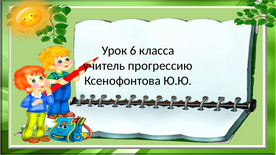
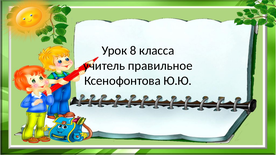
6: 6 -> 8 (133, 51)
прогрессию: прогрессию -> правильное (160, 66)
